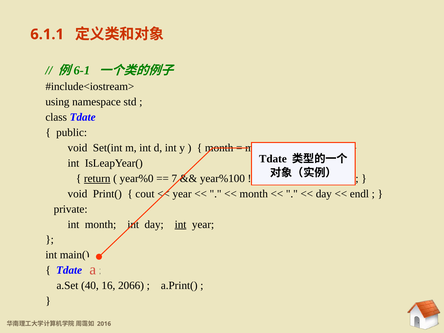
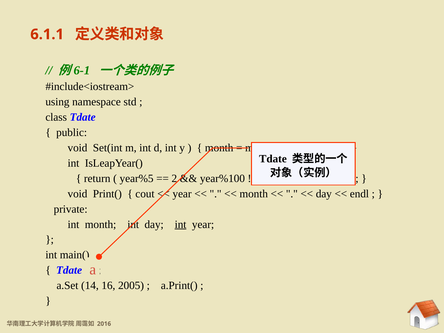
return underline: present -> none (97, 178)
year%0: year%0 -> year%5 (137, 178)
7: 7 -> 2 (174, 178)
40: 40 -> 14 (90, 286)
2066: 2066 -> 2005 (131, 286)
